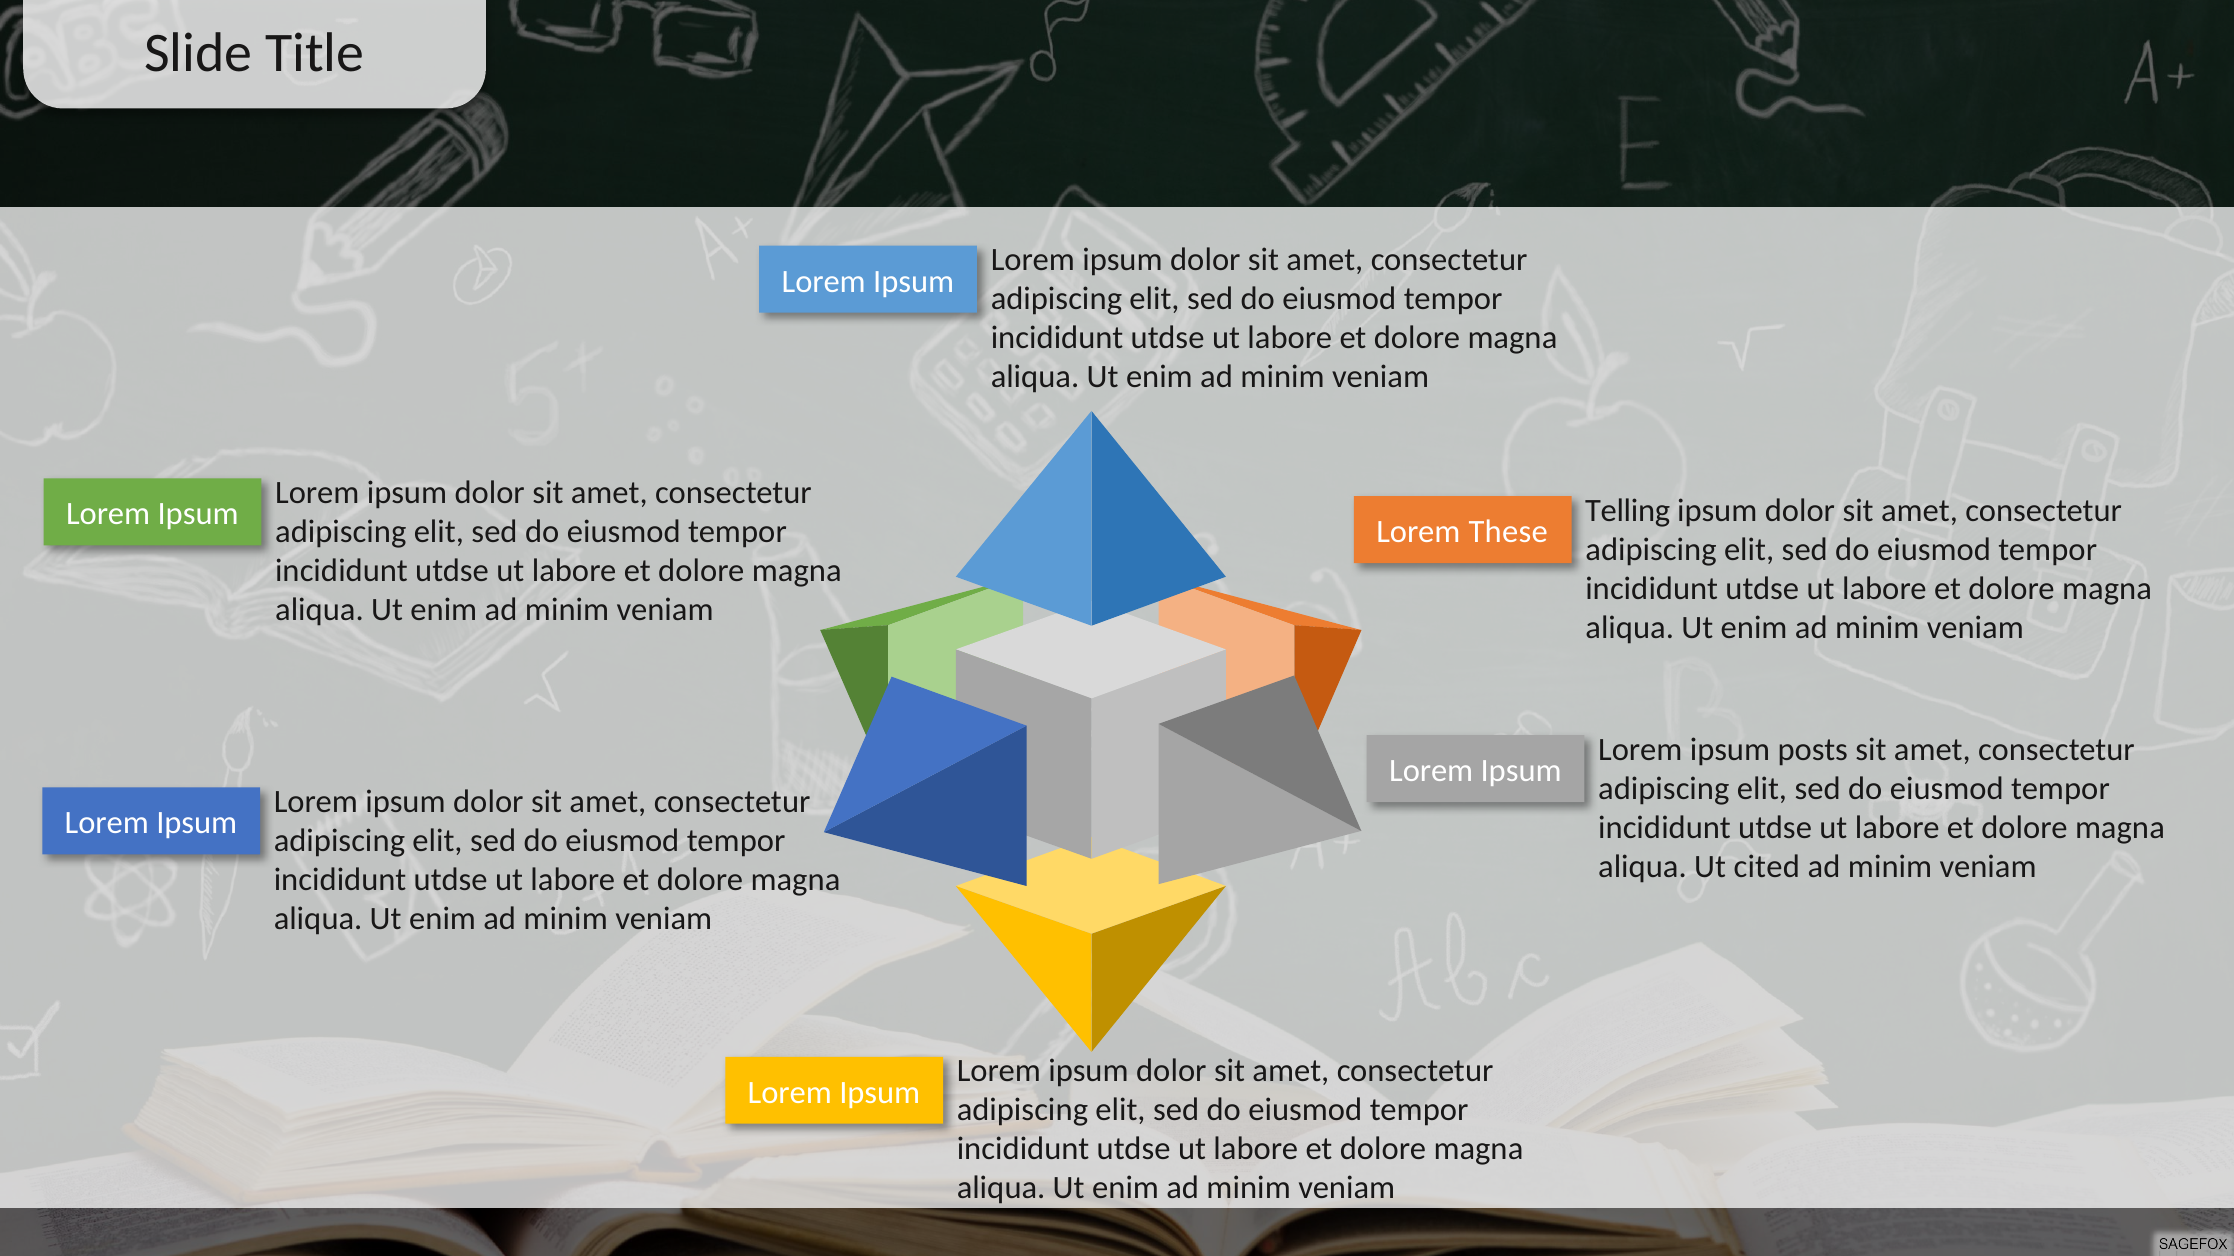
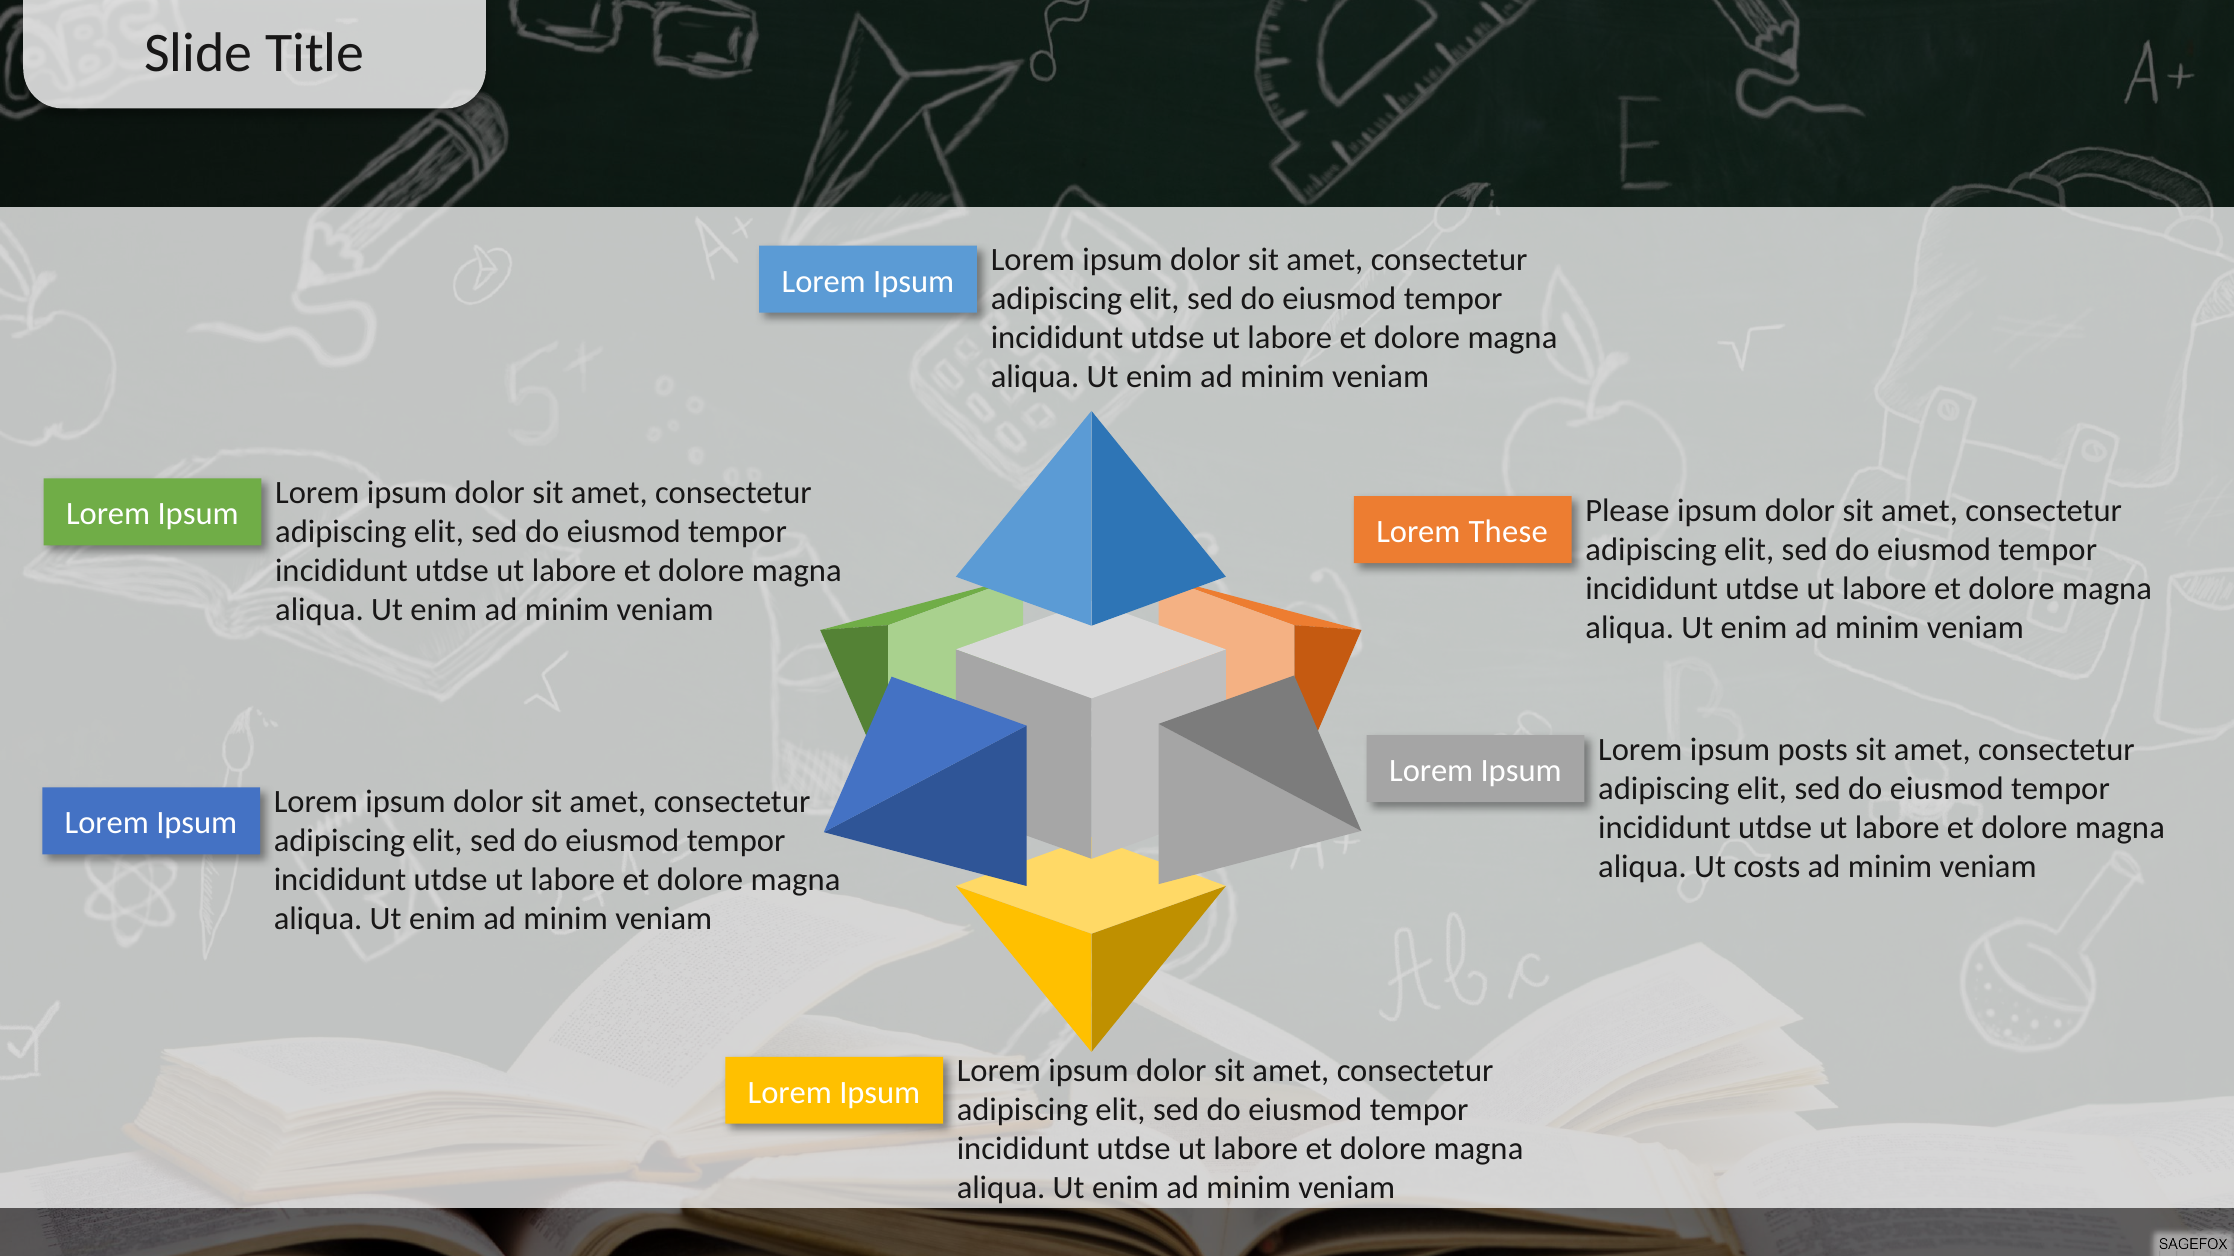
Telling: Telling -> Please (1628, 511)
cited: cited -> costs (1767, 867)
